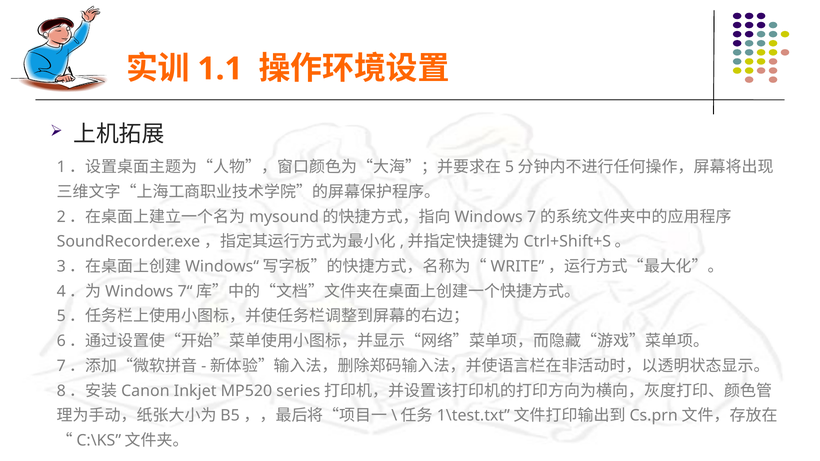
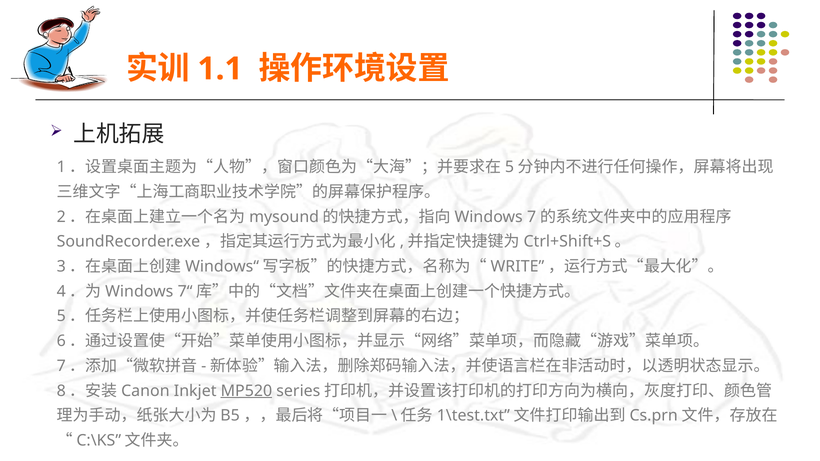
MP520 underline: none -> present (246, 391)
